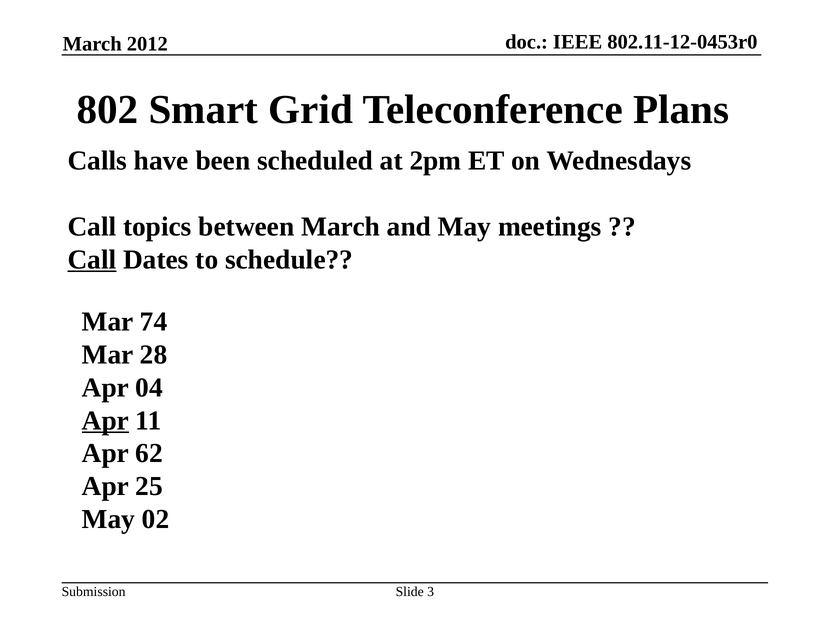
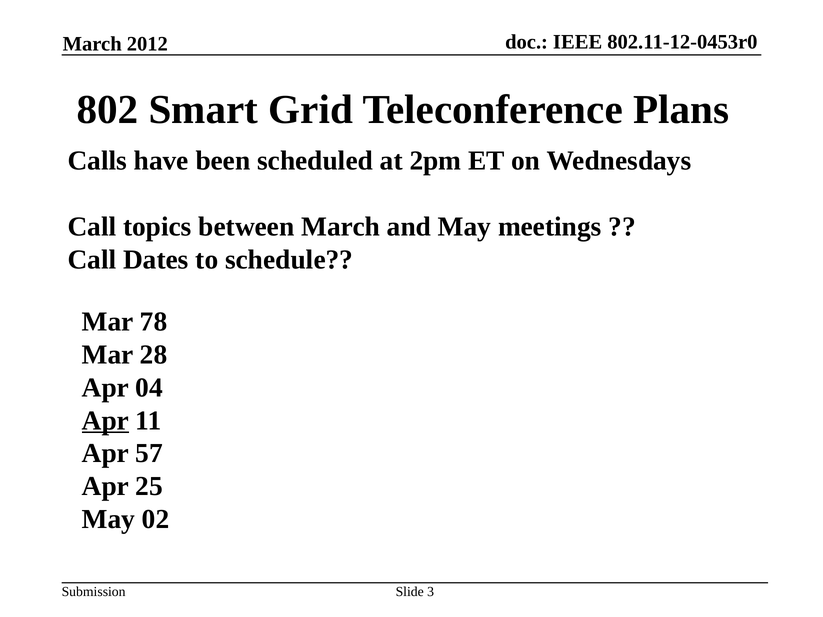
Call underline: present -> none (92, 260)
74: 74 -> 78 (154, 322)
62: 62 -> 57 (149, 454)
